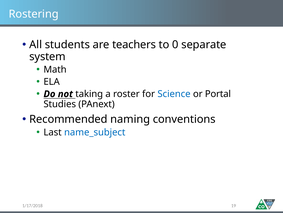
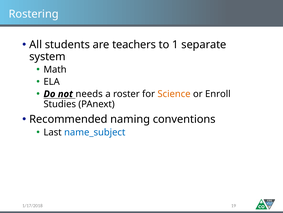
0: 0 -> 1 (175, 45)
taking: taking -> needs (89, 94)
Science colour: blue -> orange (174, 94)
Portal: Portal -> Enroll (218, 94)
